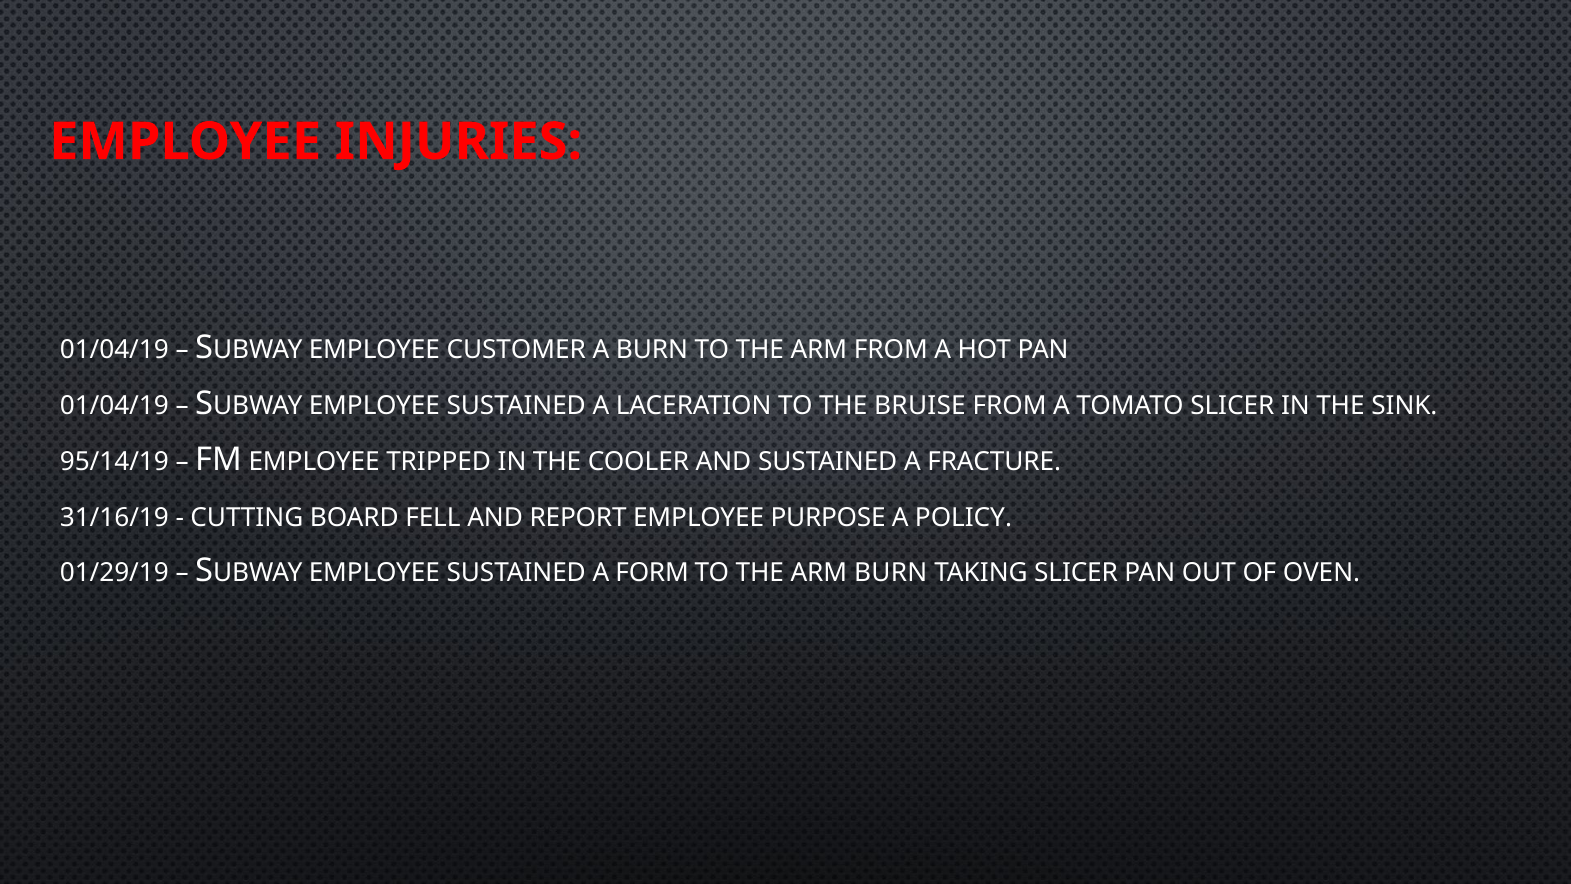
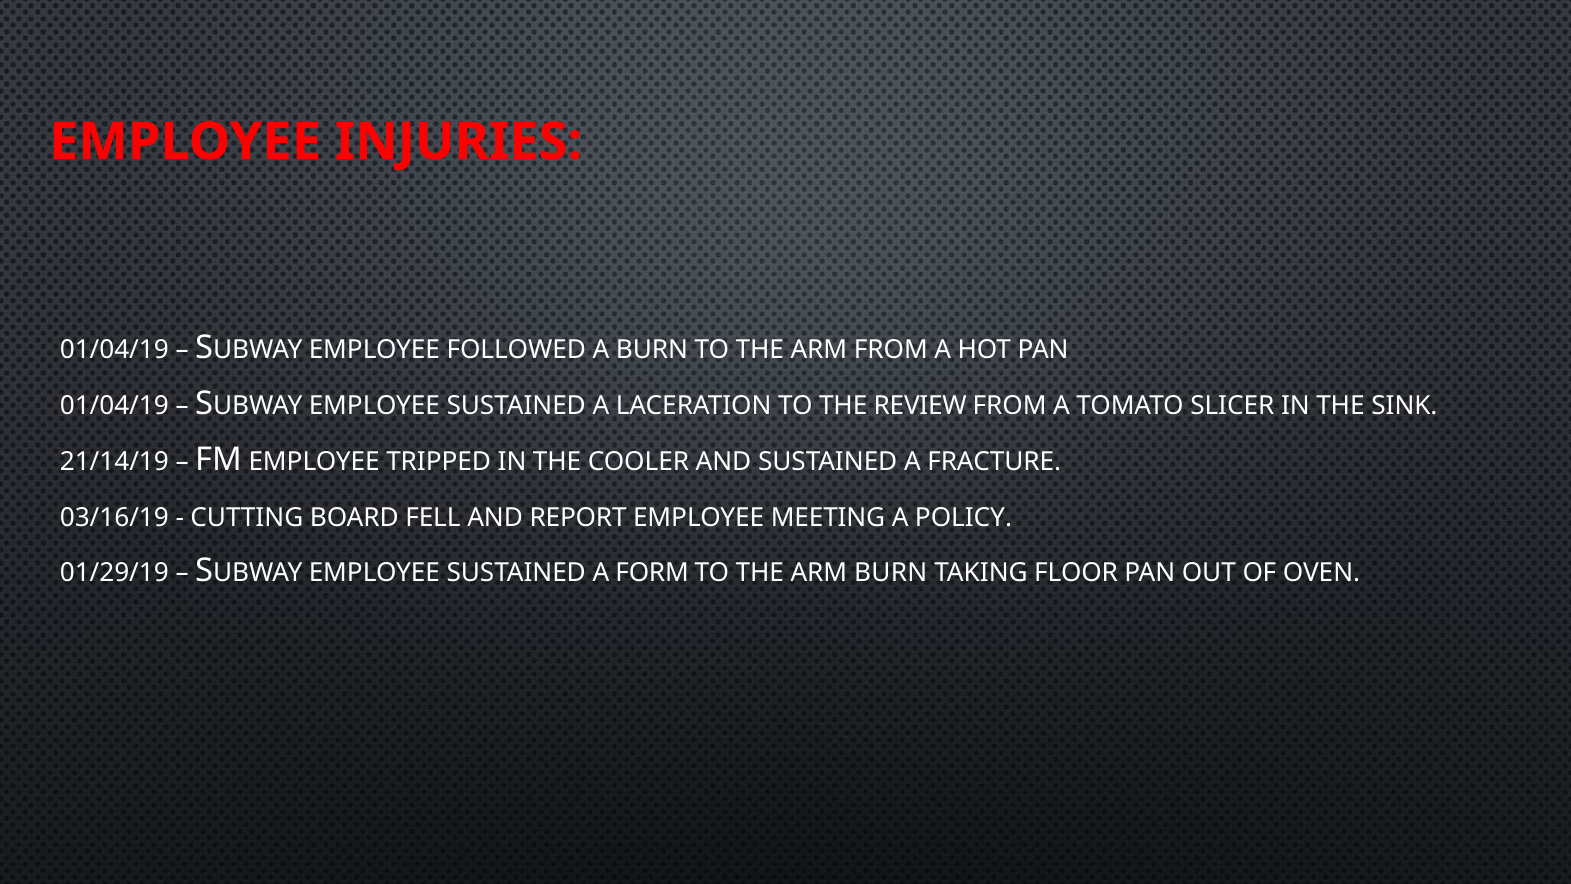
CUSTOMER: CUSTOMER -> FOLLOWED (516, 350)
BRUISE: BRUISE -> REVIEW (920, 406)
95/14/19: 95/14/19 -> 21/14/19 (114, 462)
31/16/19: 31/16/19 -> 03/16/19 (114, 517)
PURPOSE: PURPOSE -> MEETING (828, 517)
TAKING SLICER: SLICER -> FLOOR (1076, 573)
